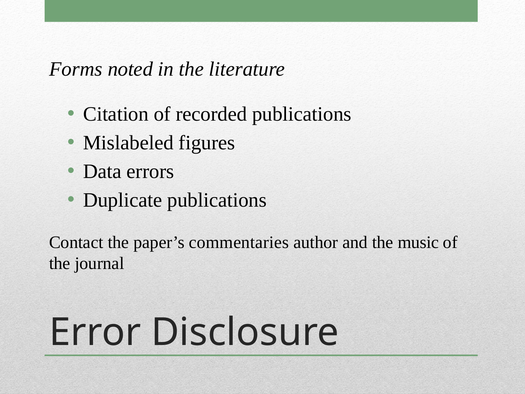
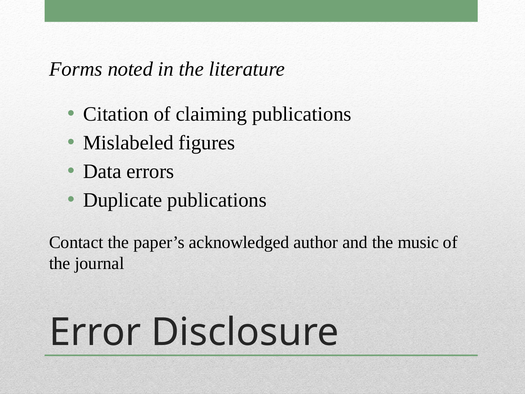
recorded: recorded -> claiming (211, 114)
commentaries: commentaries -> acknowledged (239, 242)
